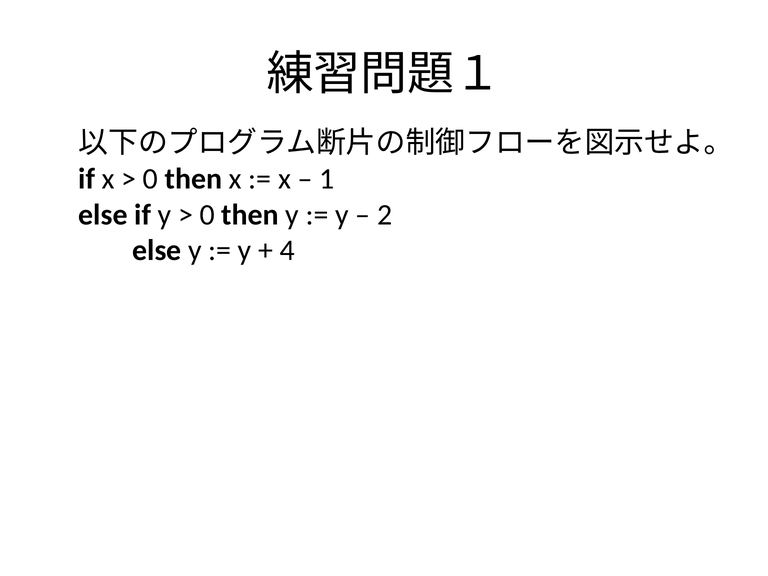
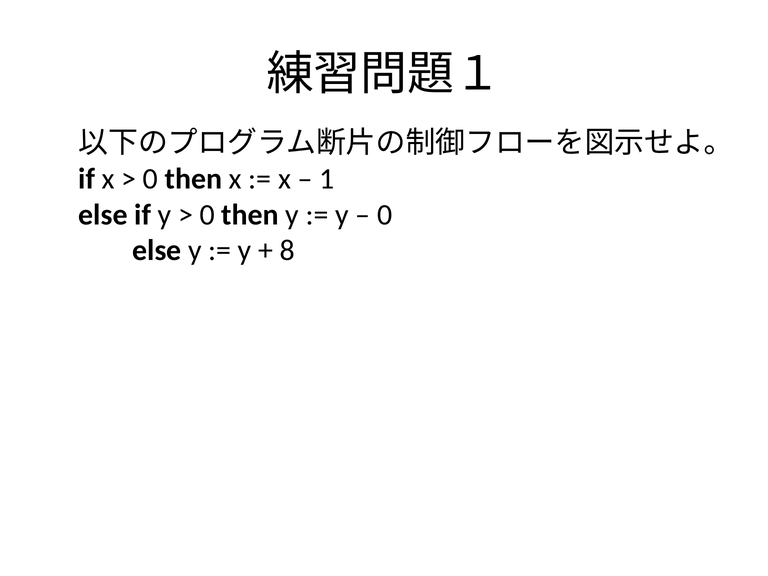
2: 2 -> 0 (385, 215)
4: 4 -> 8 (287, 251)
